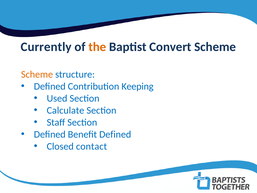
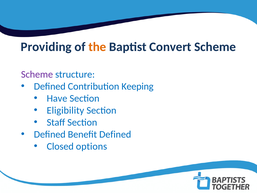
Currently: Currently -> Providing (46, 47)
Scheme colour: orange -> purple (37, 74)
Used: Used -> Have (57, 98)
Calculate: Calculate -> Eligibility (65, 110)
contact: contact -> options (92, 146)
